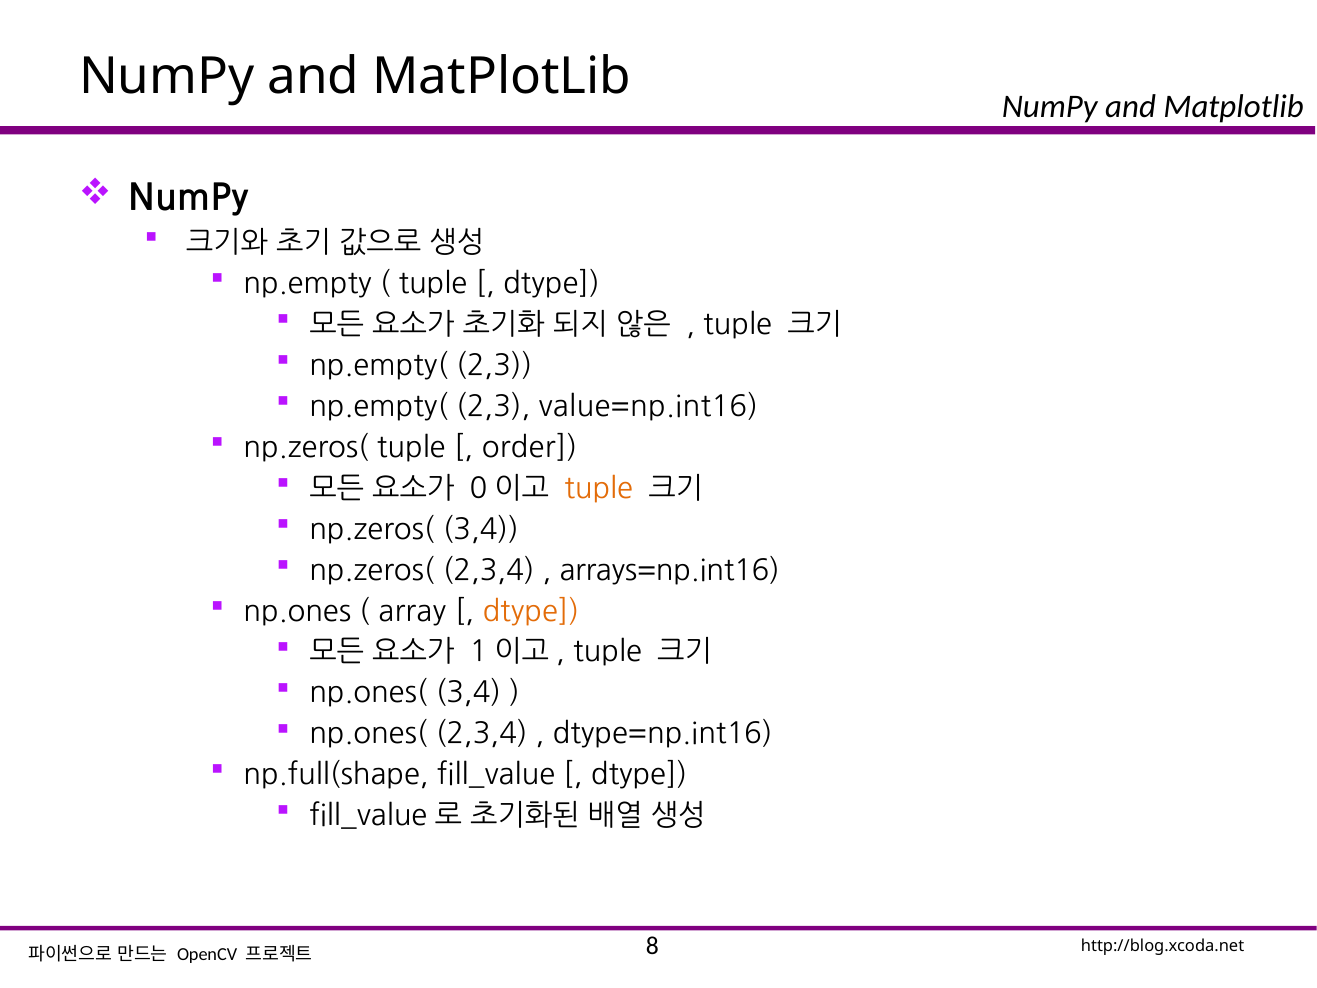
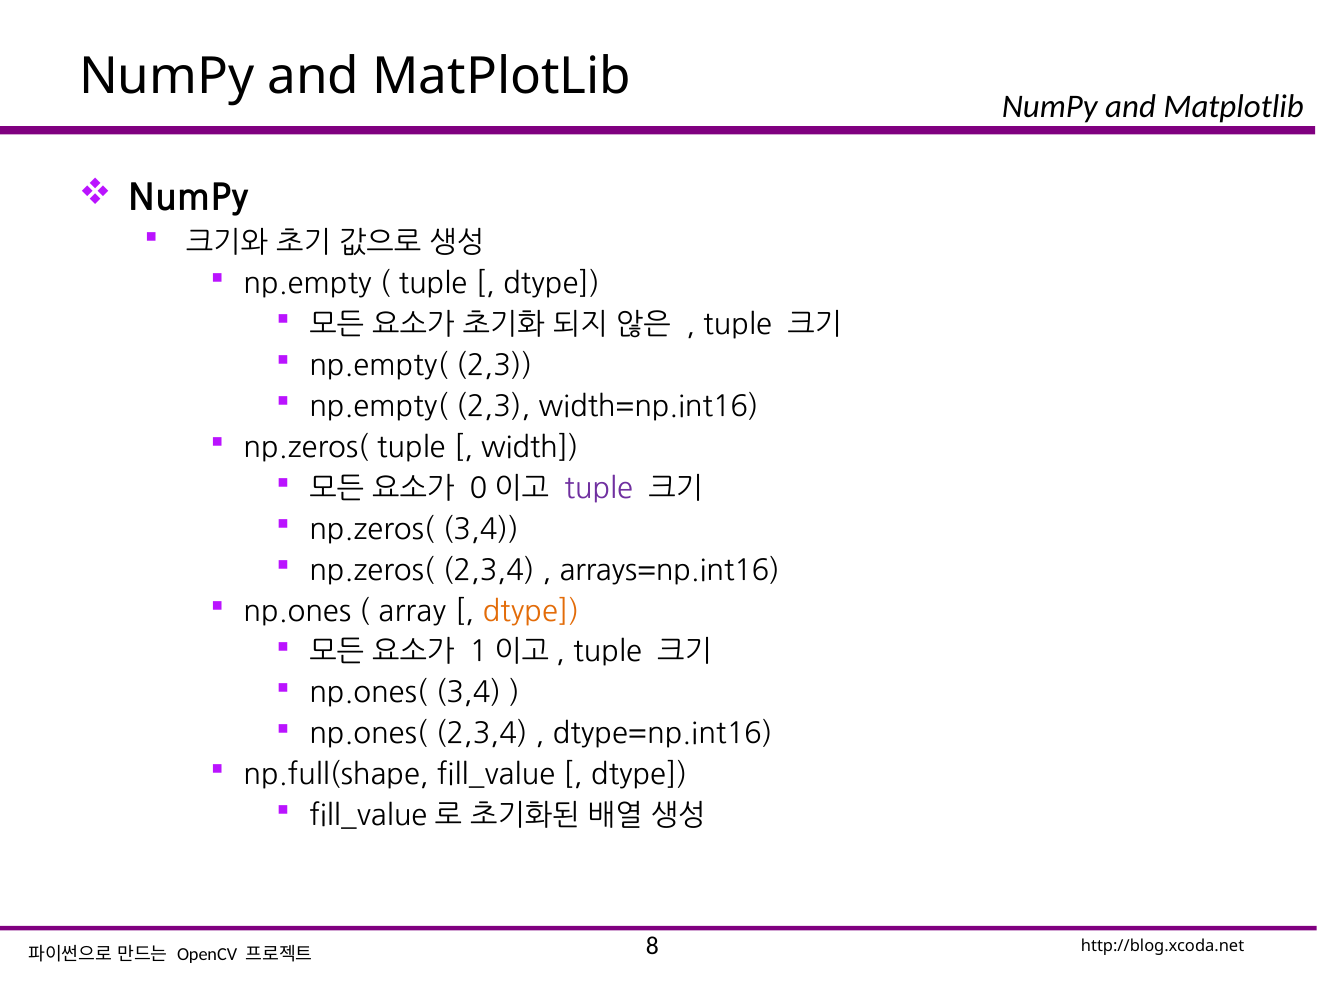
value=np.int16: value=np.int16 -> width=np.int16 (649, 407)
order: order -> width (530, 448)
tuple colour: orange -> purple (599, 488)
